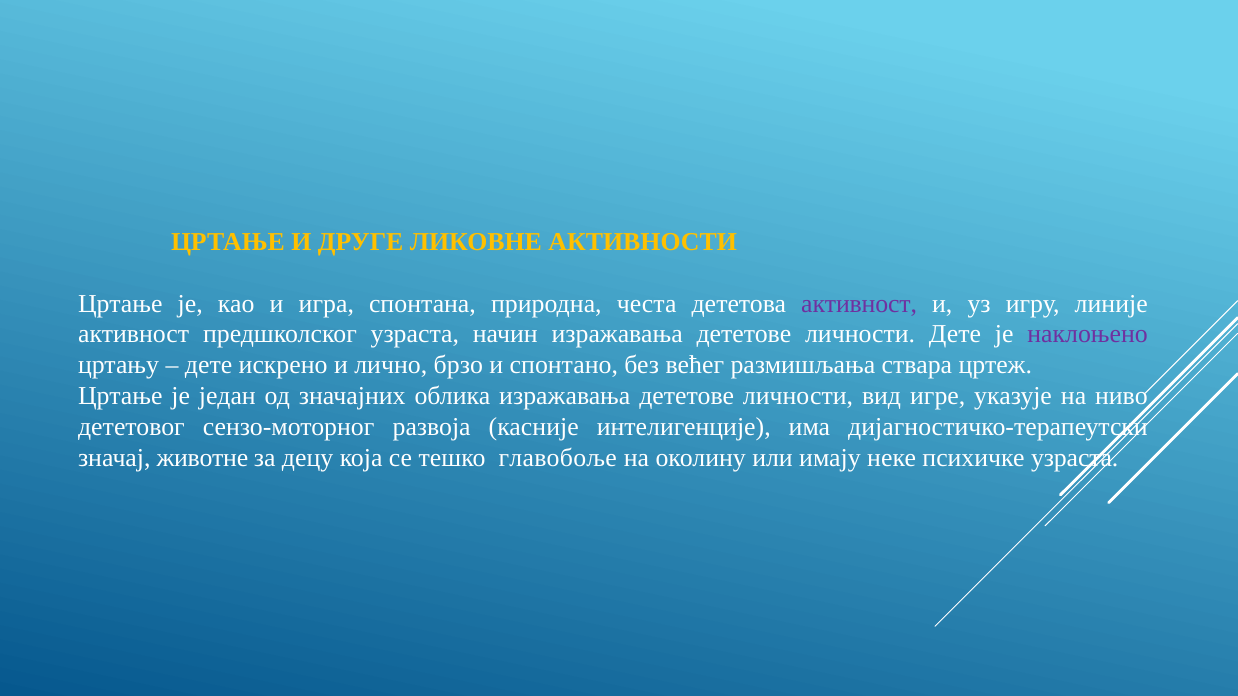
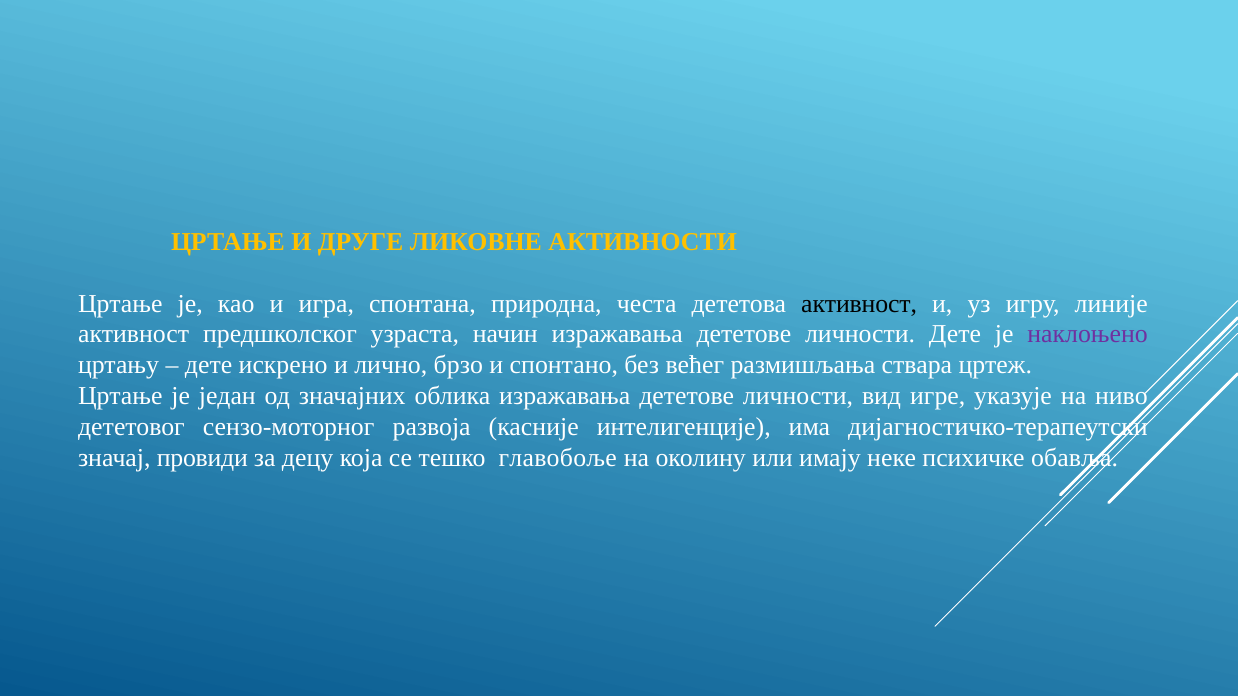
активност colour: purple -> black (859, 304)
животне: животне -> провиди (202, 458)
психичке узраста: узраста -> обавља (1075, 458)
